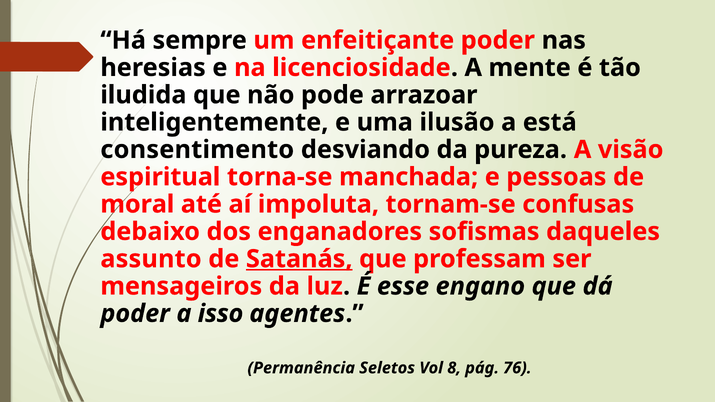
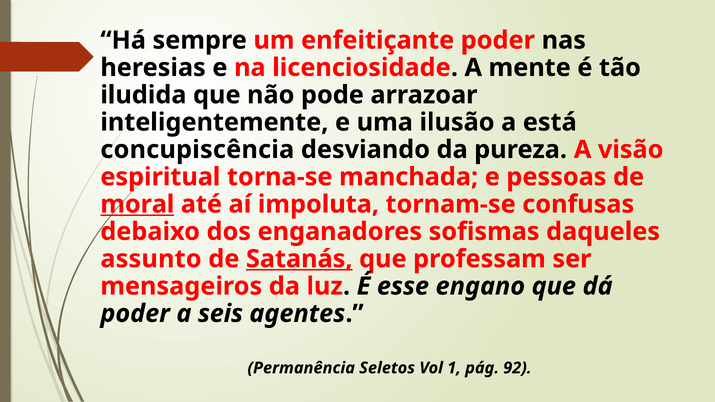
consentimento: consentimento -> concupiscência (197, 150)
moral underline: none -> present (137, 204)
isso: isso -> seis (220, 314)
8: 8 -> 1 (454, 368)
76: 76 -> 92 (517, 368)
